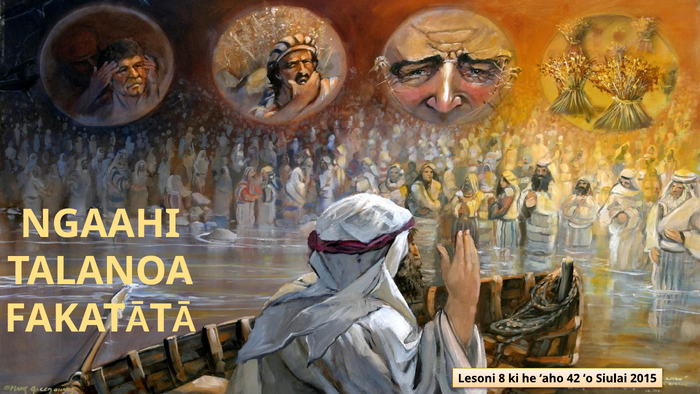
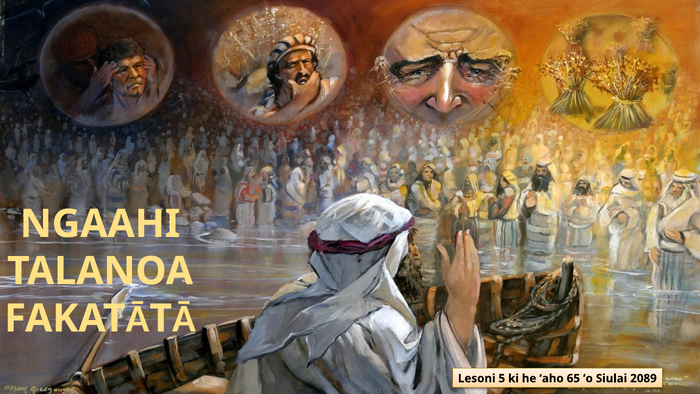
8: 8 -> 5 (502, 378)
42: 42 -> 65 (573, 378)
2015: 2015 -> 2089 (643, 378)
